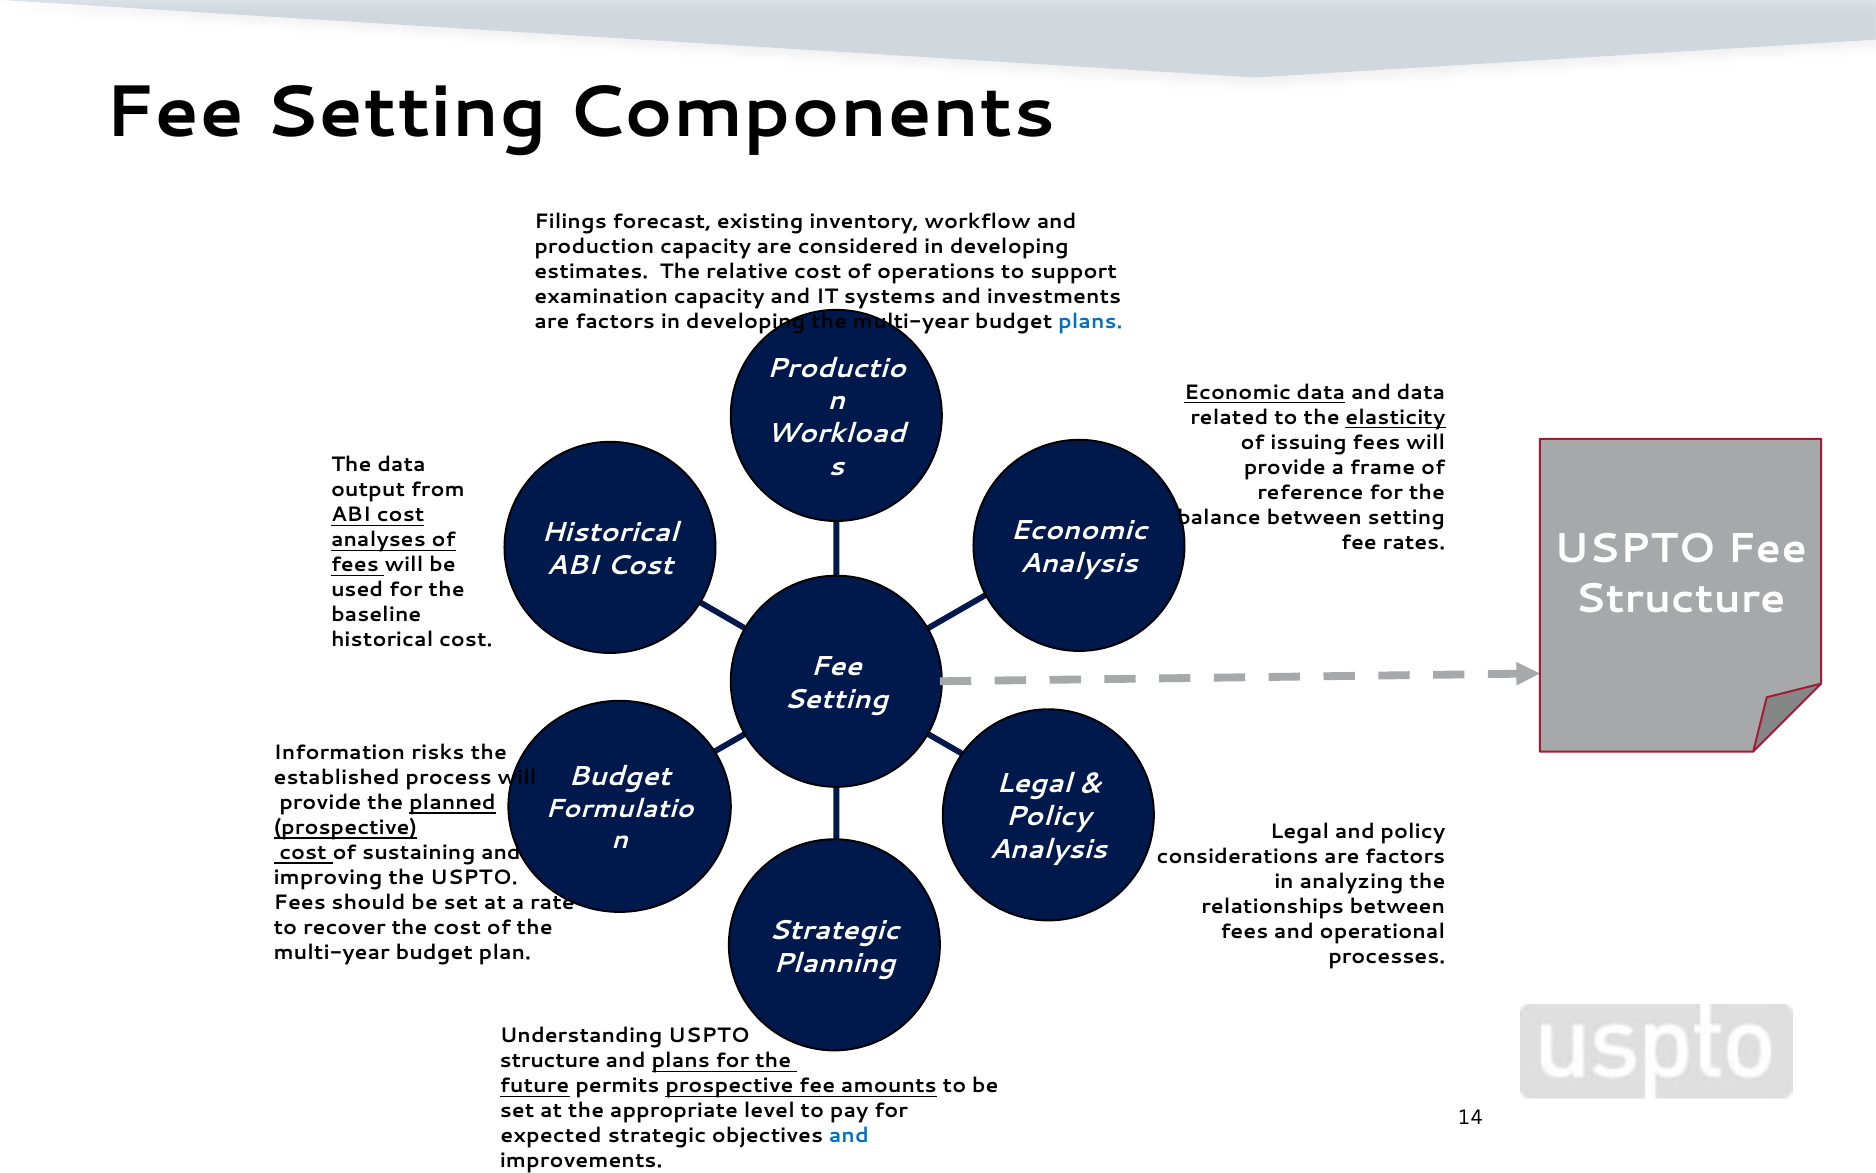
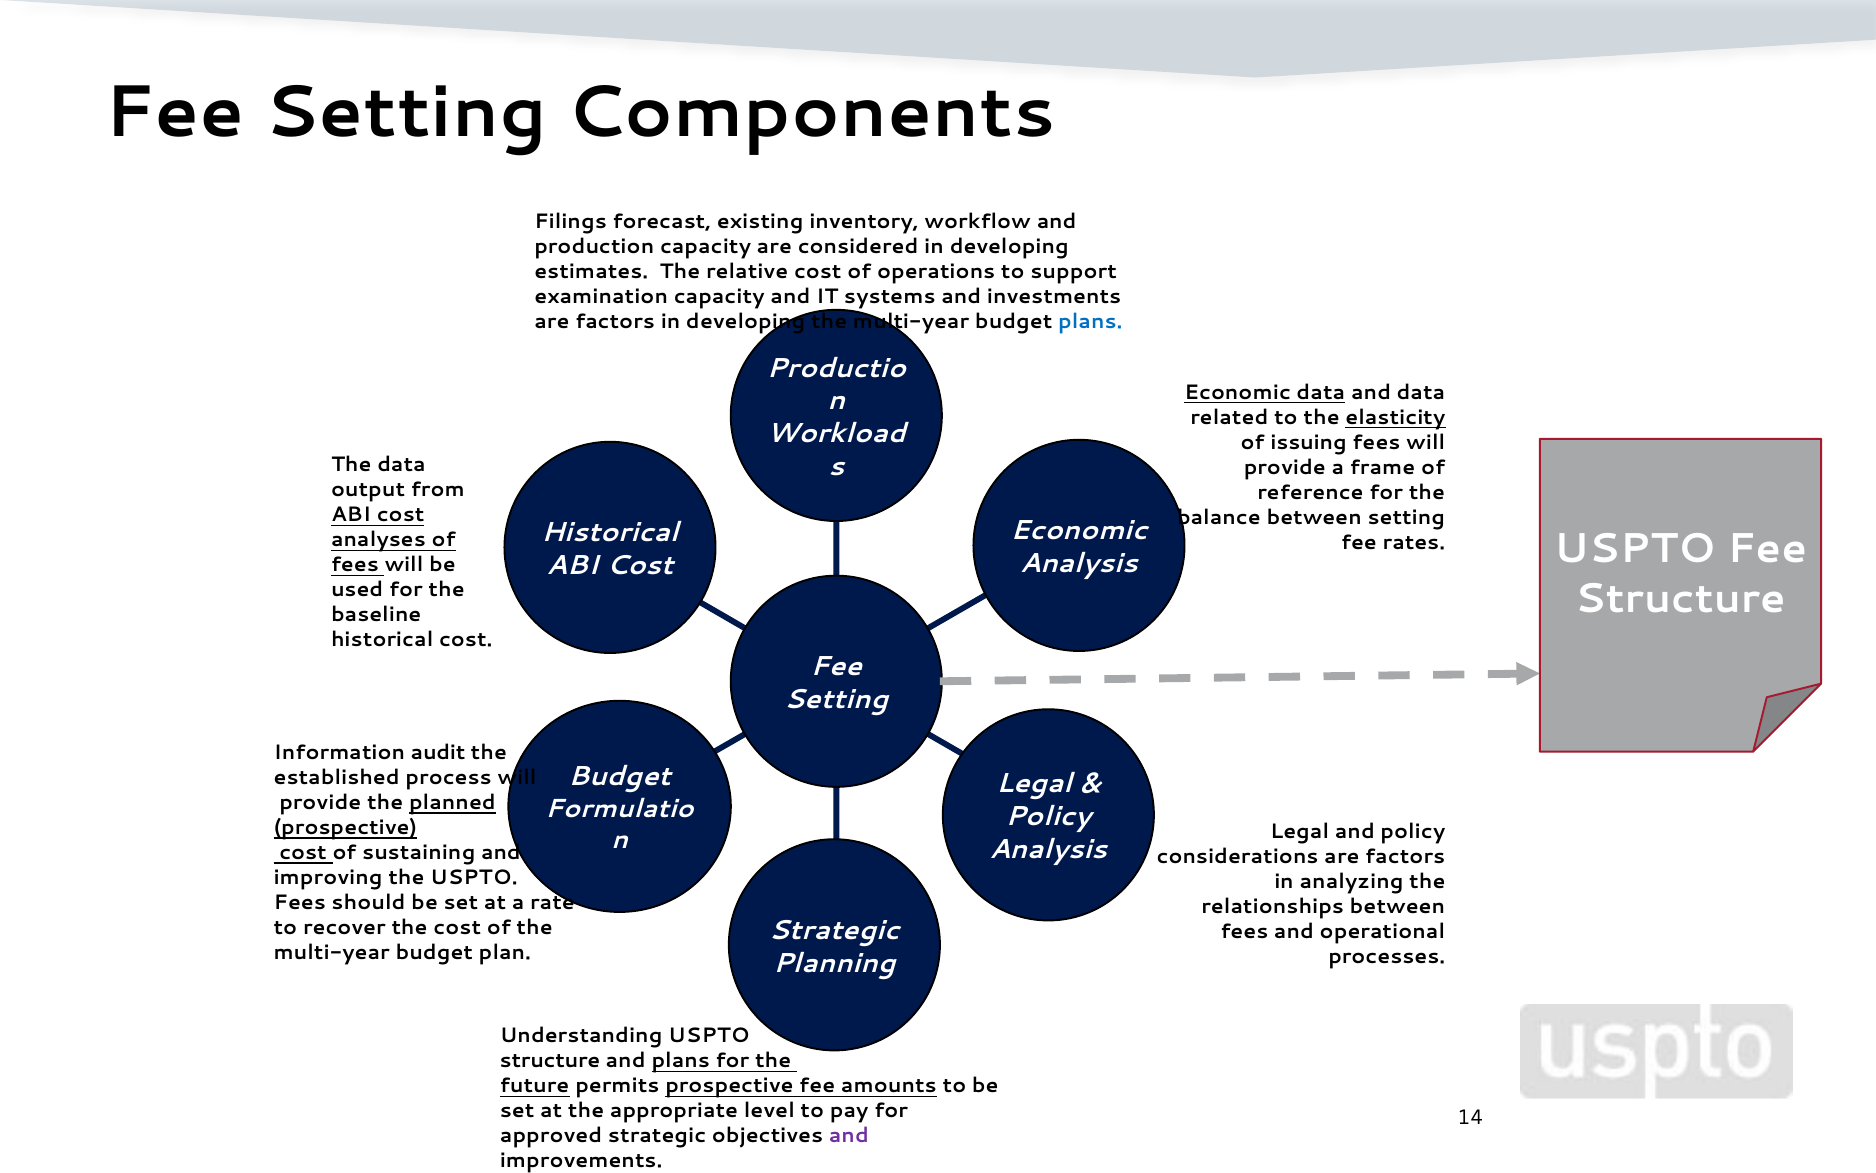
risks: risks -> audit (438, 752)
expected: expected -> approved (551, 1135)
and colour: blue -> purple (849, 1135)
